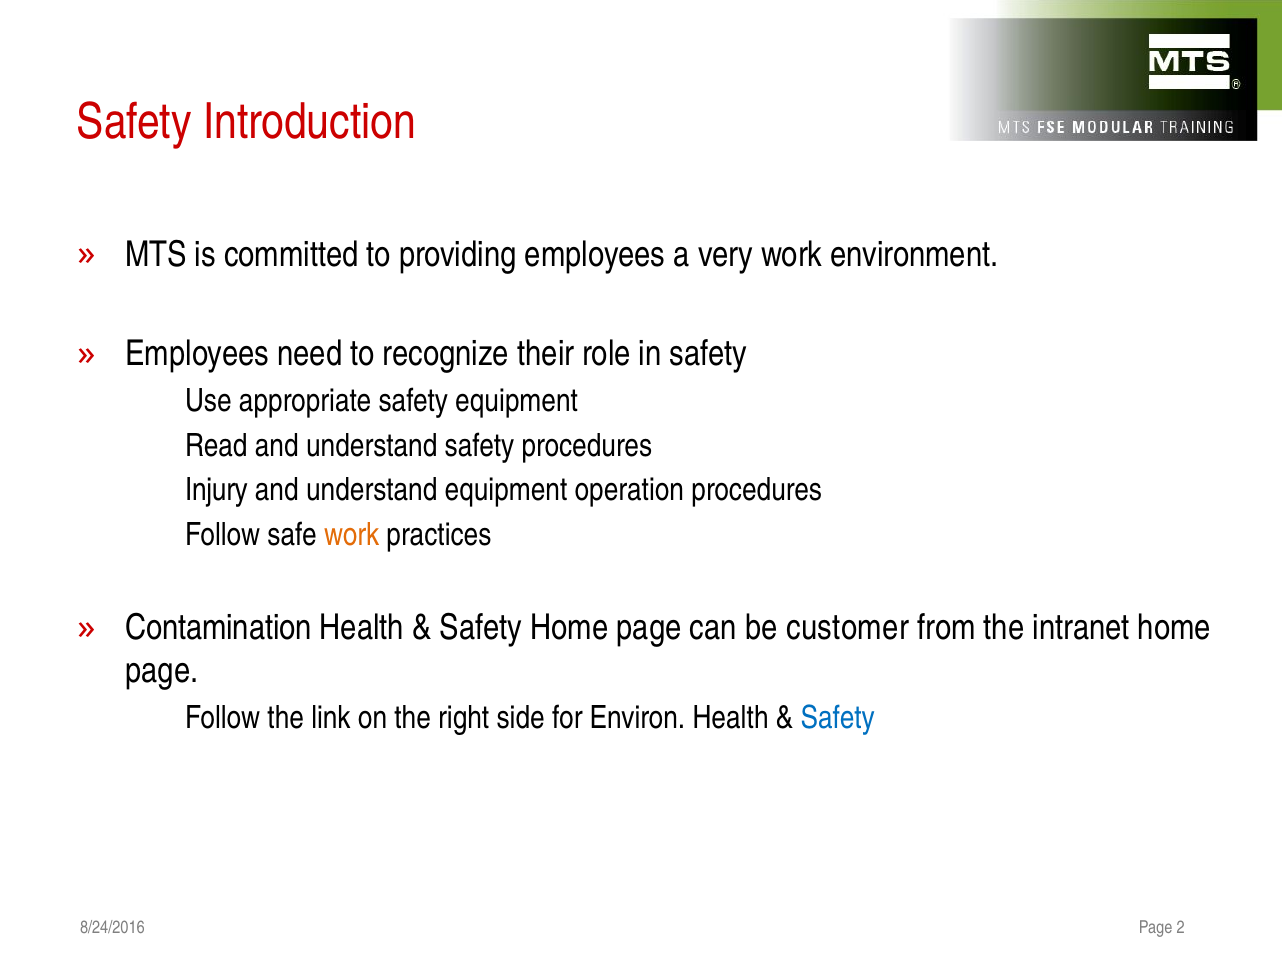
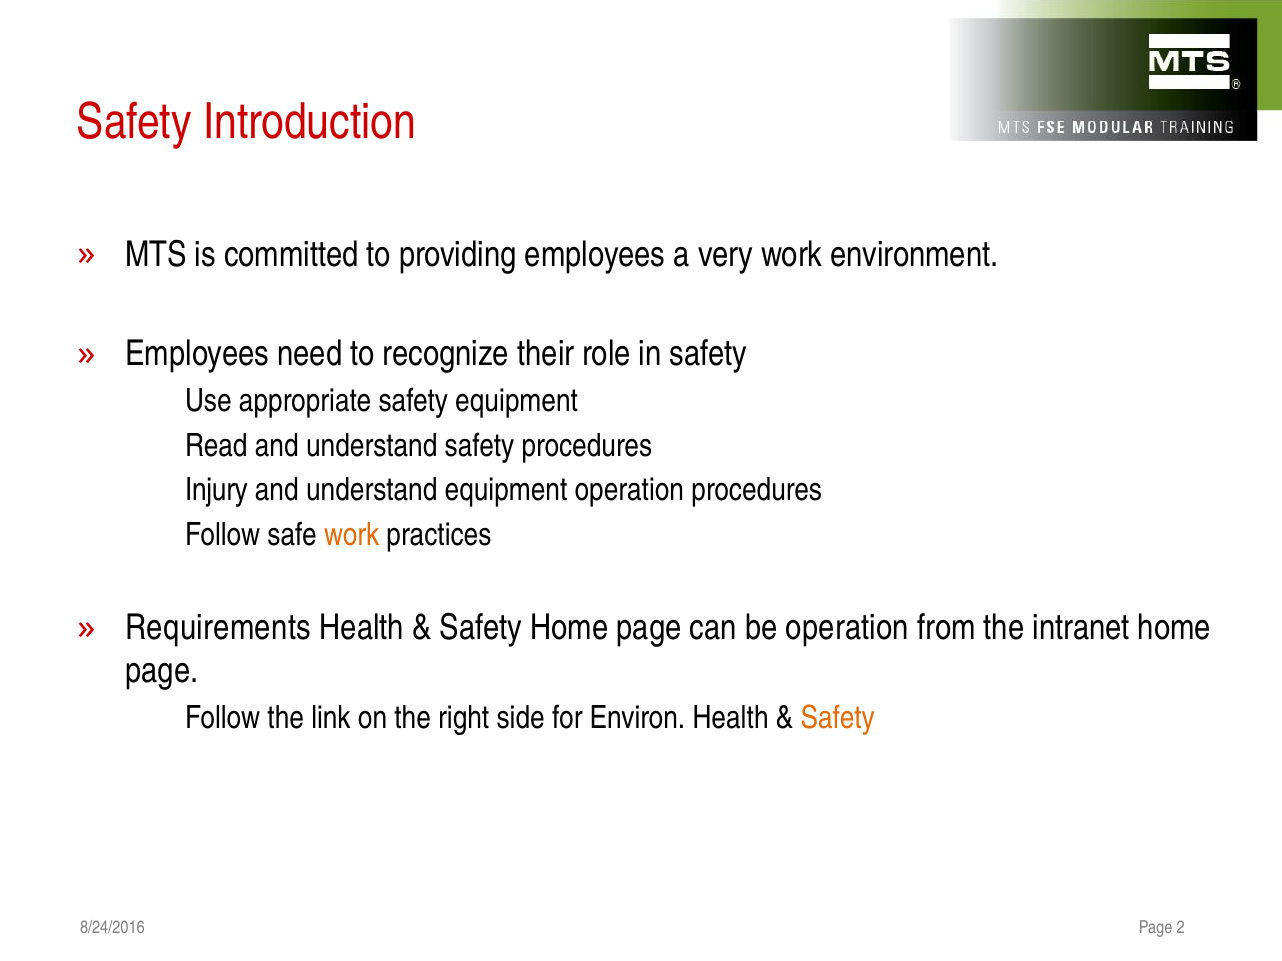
Contamination: Contamination -> Requirements (218, 628)
be customer: customer -> operation (847, 628)
Safety colour: blue -> orange (838, 718)
